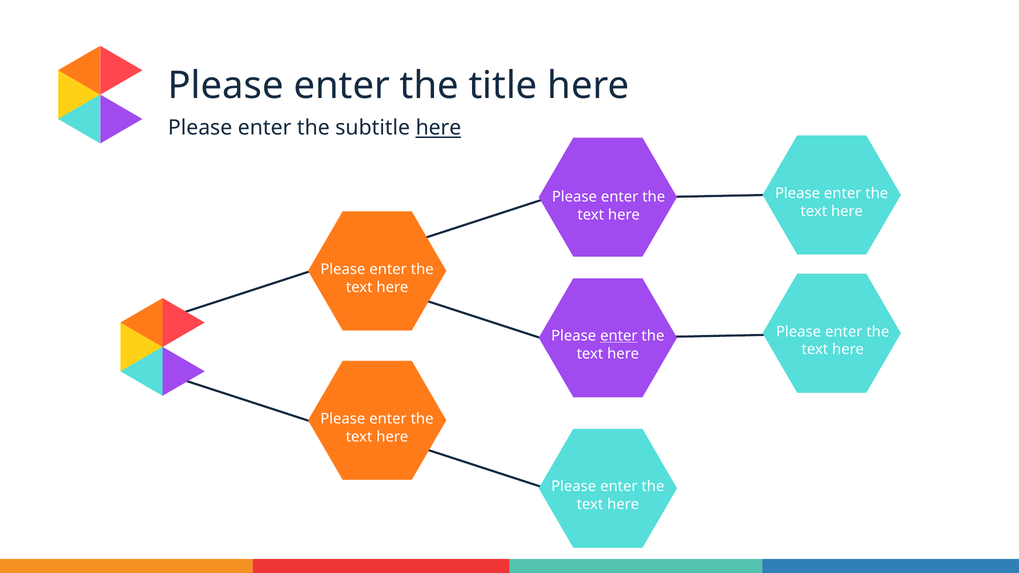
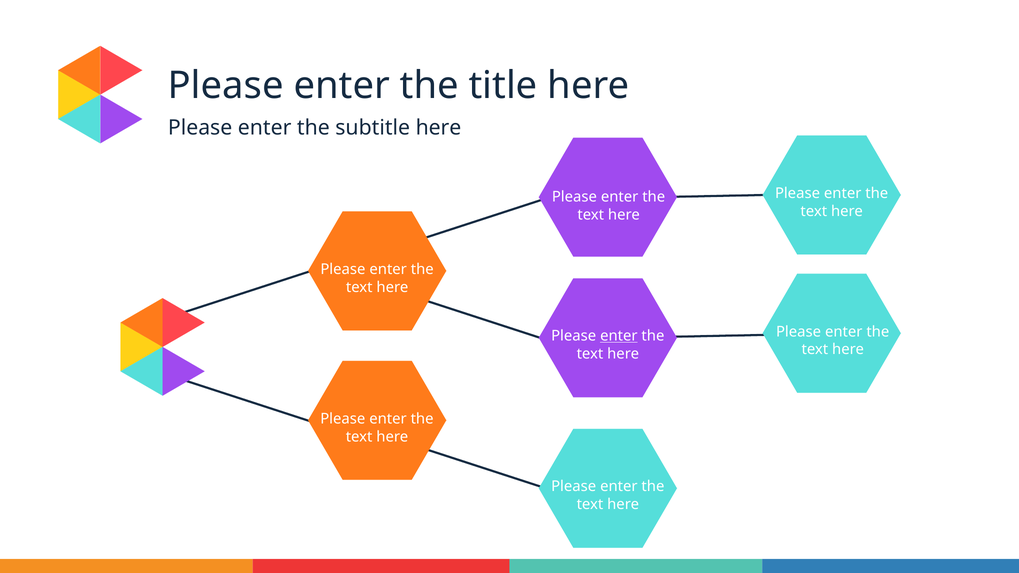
here underline: present -> none (438, 128)
